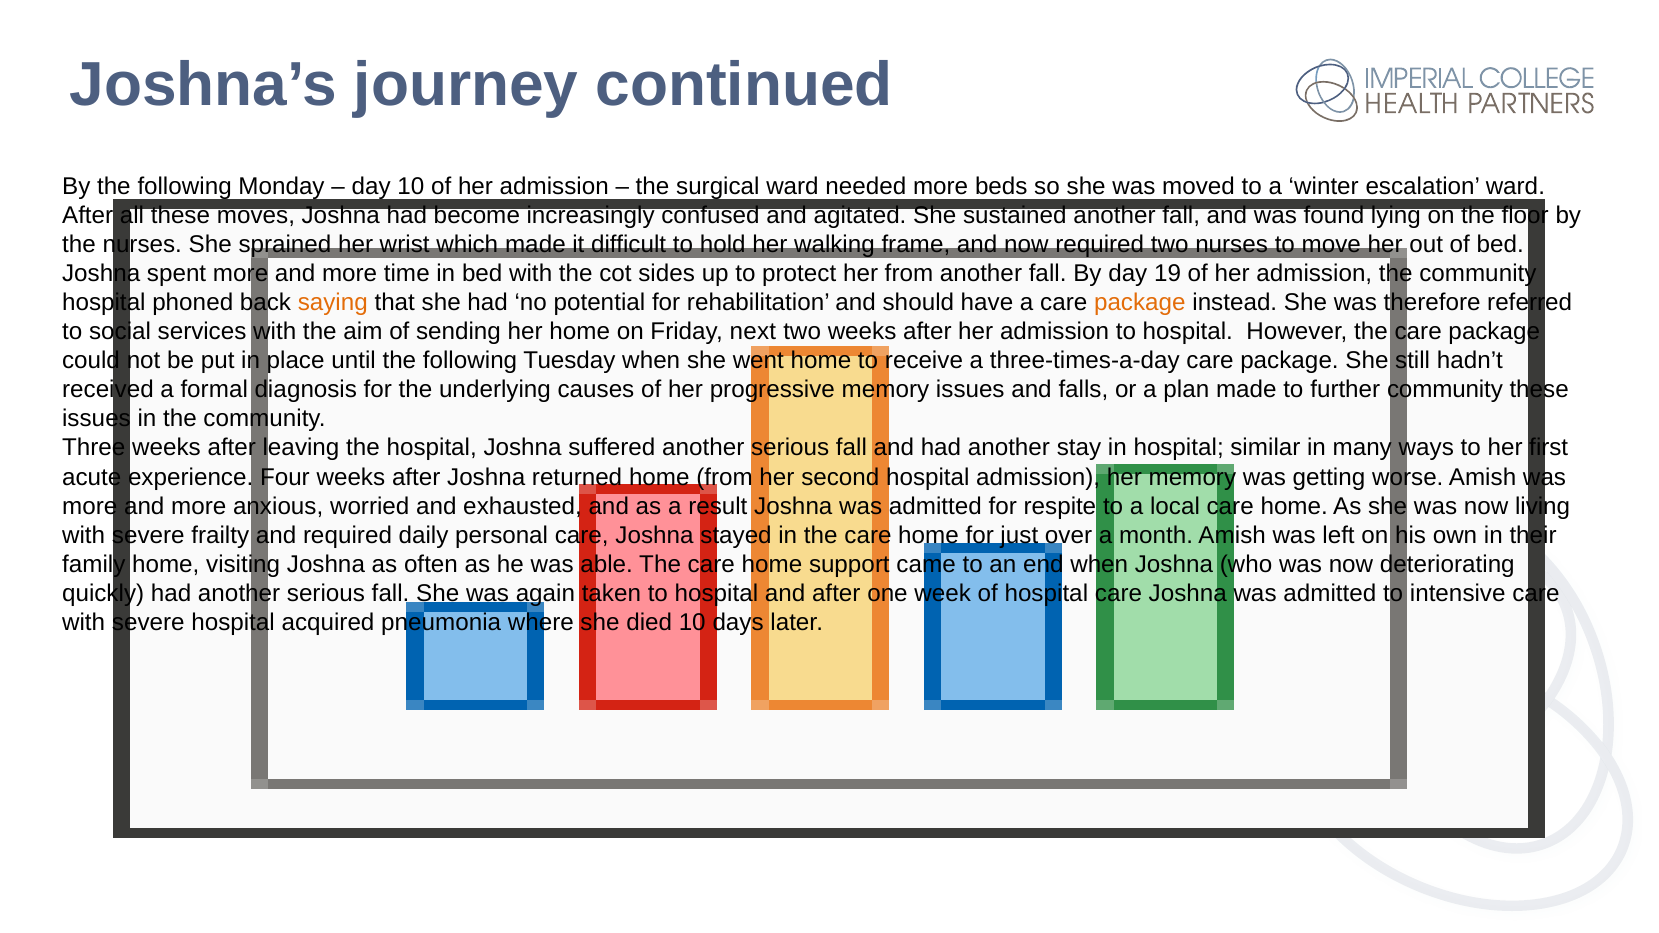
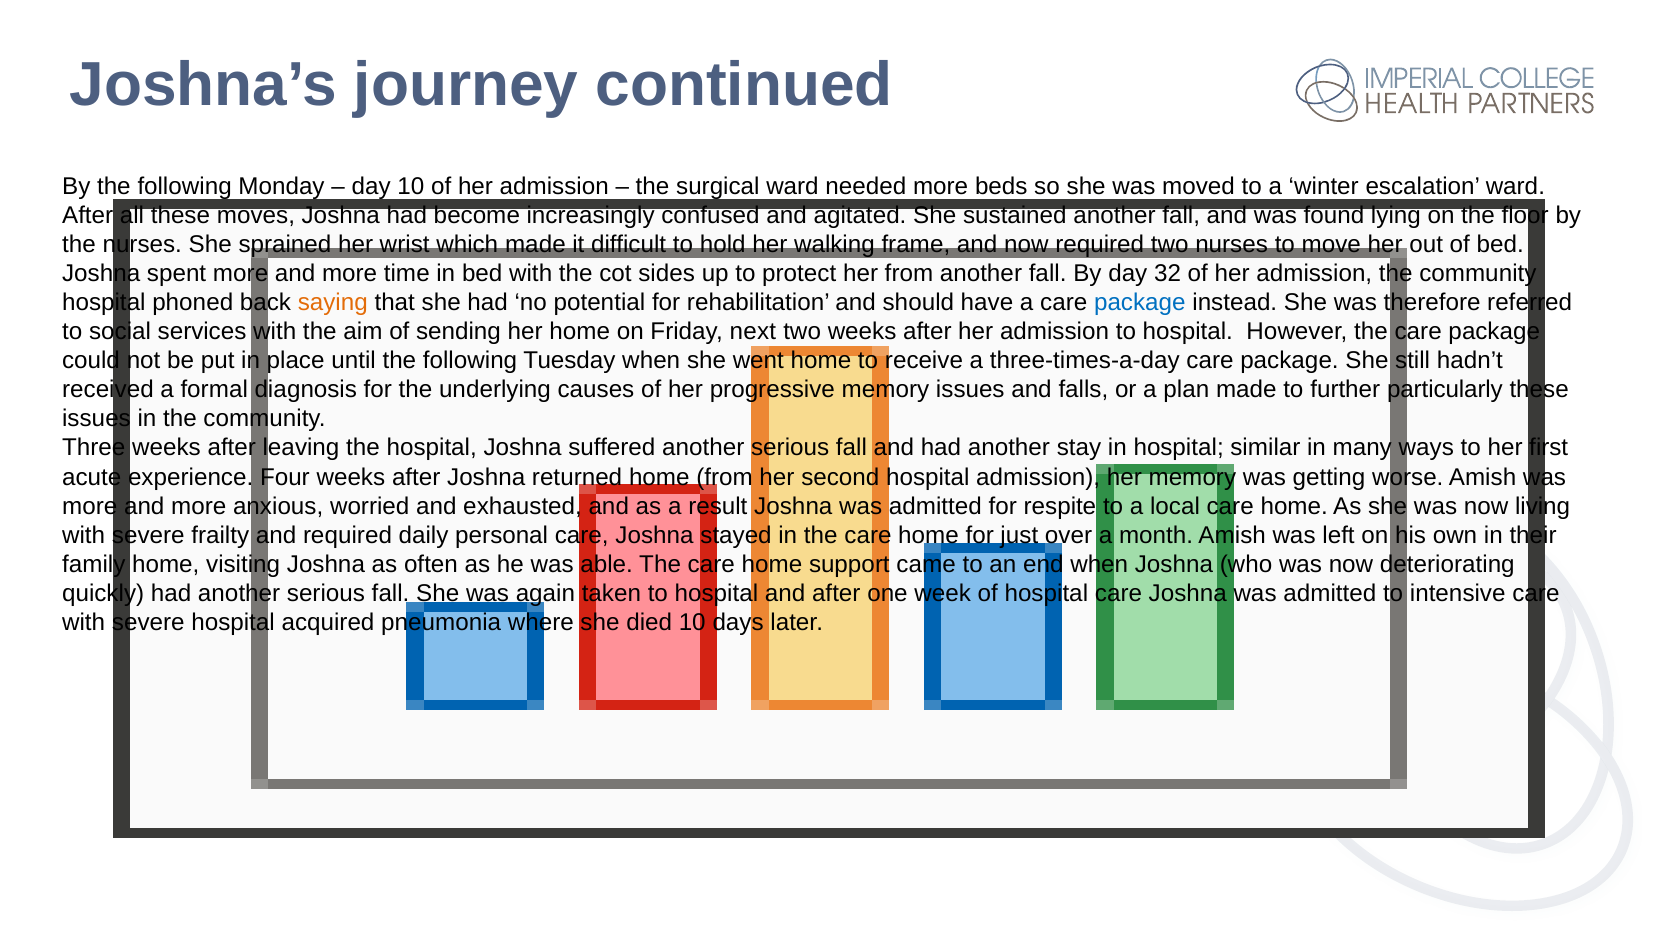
19: 19 -> 32 (1168, 274)
package colour: orange -> blue (1140, 303)
further community: community -> particularly (1445, 390)
